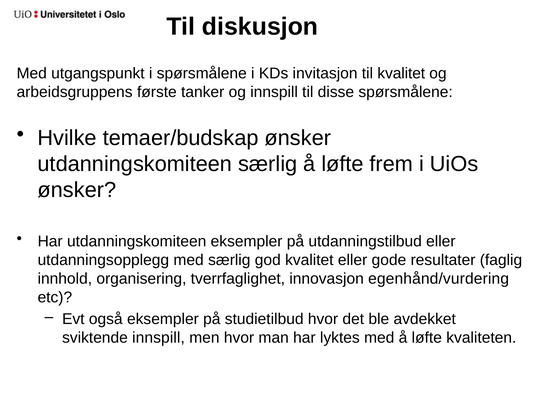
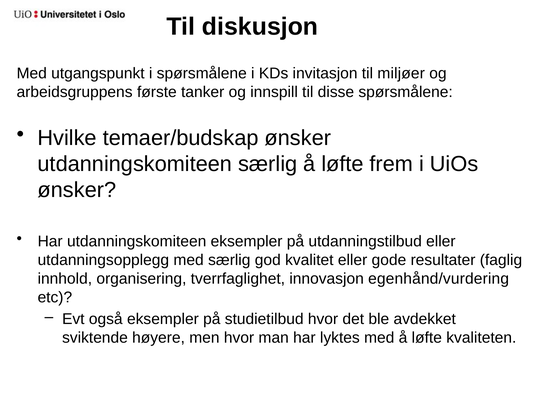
til kvalitet: kvalitet -> miljøer (401, 73)
sviktende innspill: innspill -> høyere (159, 338)
